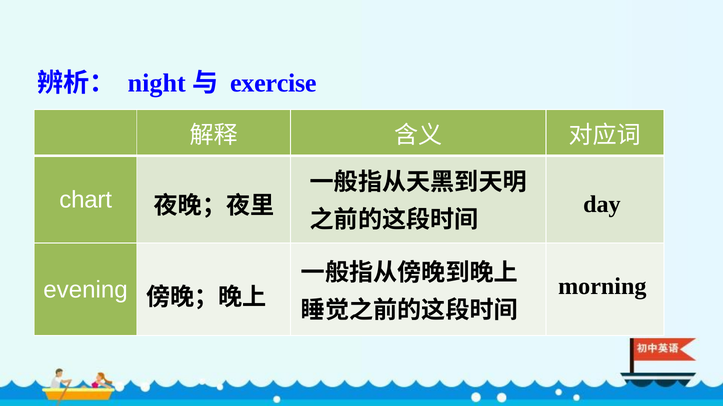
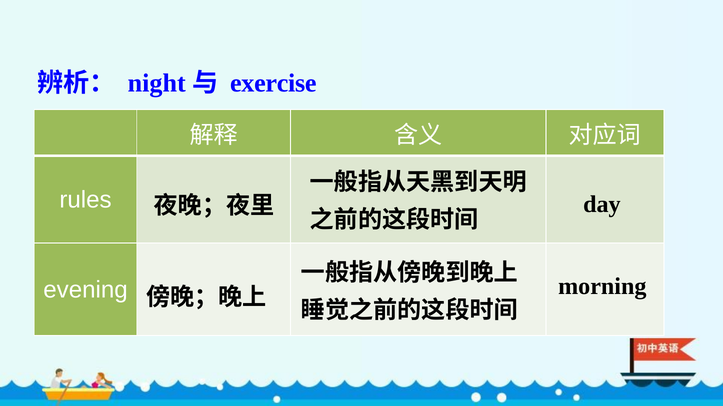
chart: chart -> rules (86, 200)
